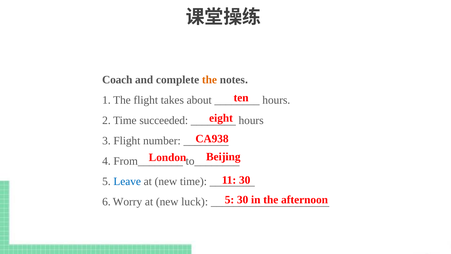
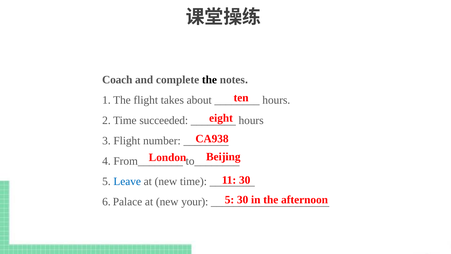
the colour: orange -> black (209, 80)
Worry: Worry -> Palace (127, 202)
luck: luck -> your (195, 202)
